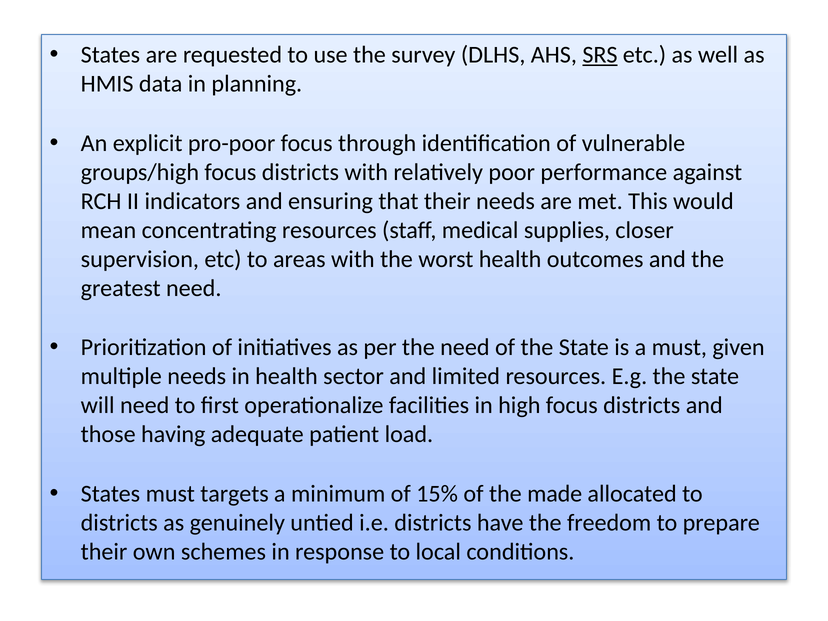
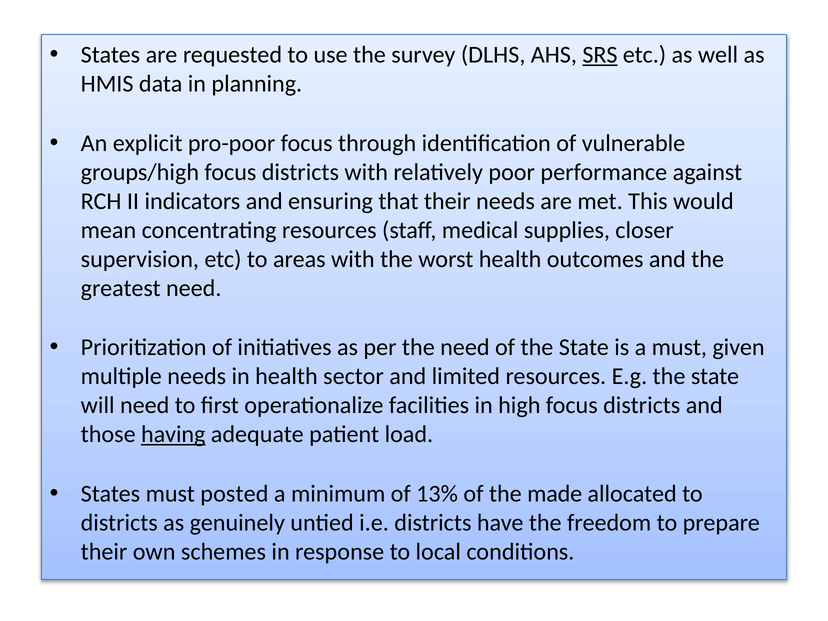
having underline: none -> present (173, 434)
targets: targets -> posted (234, 494)
15%: 15% -> 13% (437, 494)
